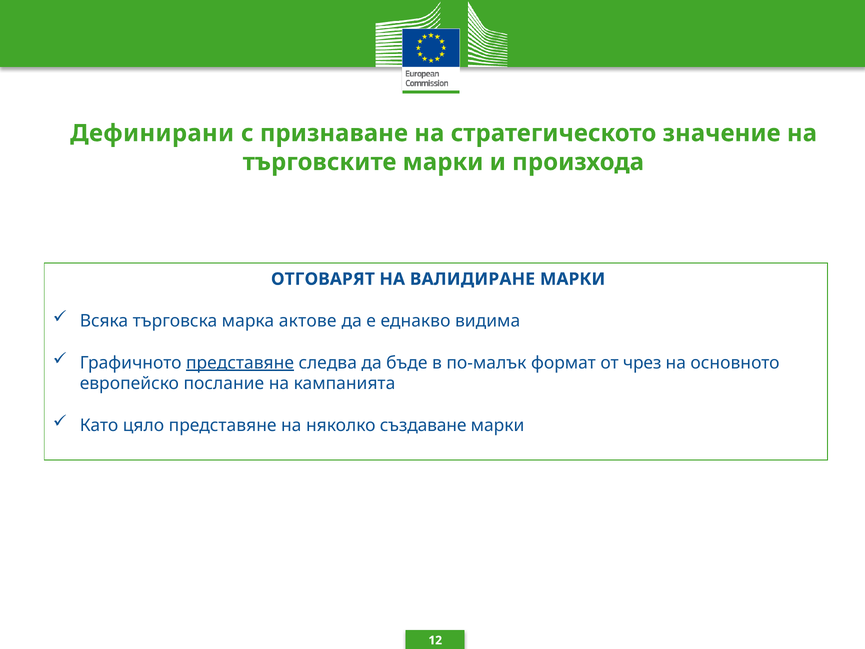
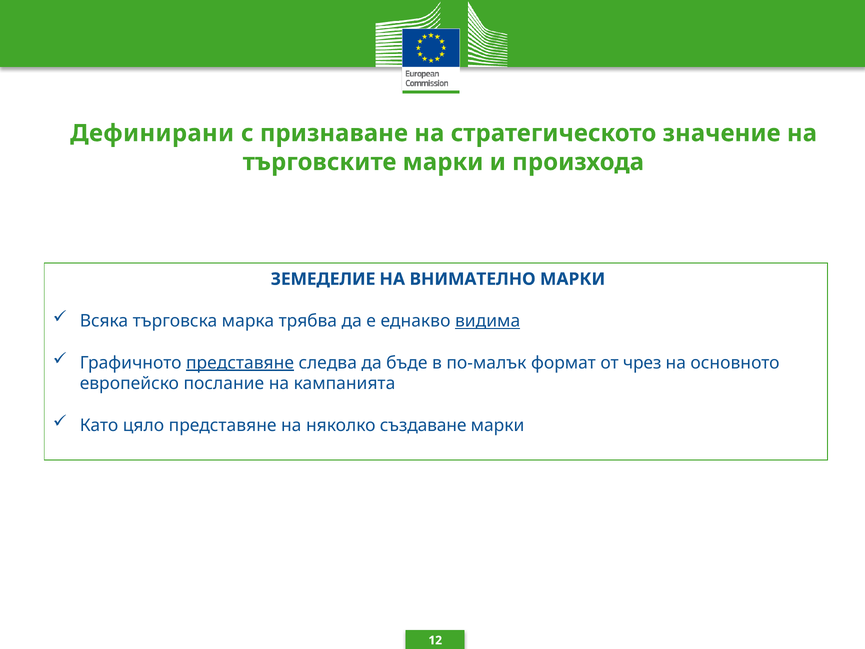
ОТГОВАРЯТ: ОТГОВАРЯТ -> ЗЕМЕДЕЛИЕ (323, 279)
ВАЛИДИРАНЕ: ВАЛИДИРАНЕ -> ВНИМАТЕЛНО (473, 279)
актове: актове -> трябва (308, 321)
видима underline: none -> present (488, 321)
